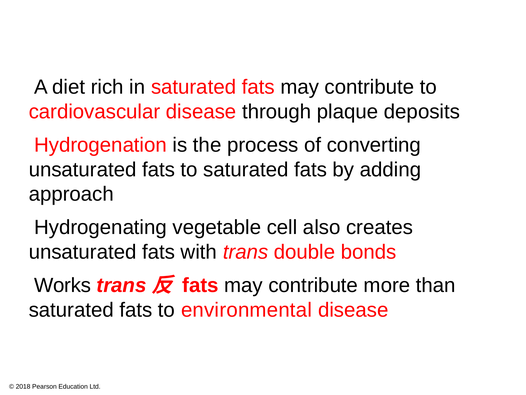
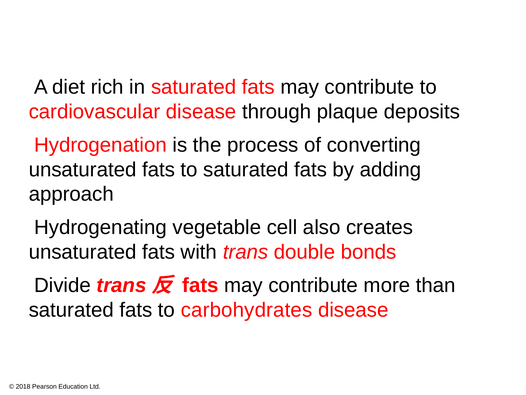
Works: Works -> Divide (63, 285)
environmental: environmental -> carbohydrates (247, 310)
